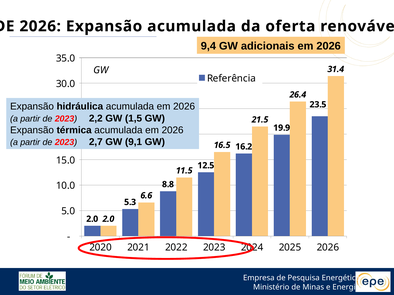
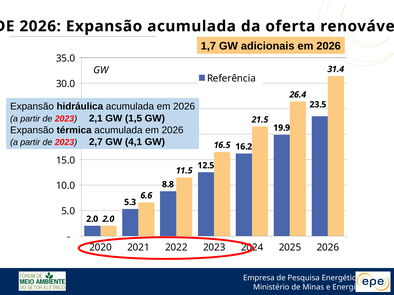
9,4: 9,4 -> 1,7 (208, 46)
2,2: 2,2 -> 2,1 (96, 118)
9,1: 9,1 -> 4,1 (134, 142)
